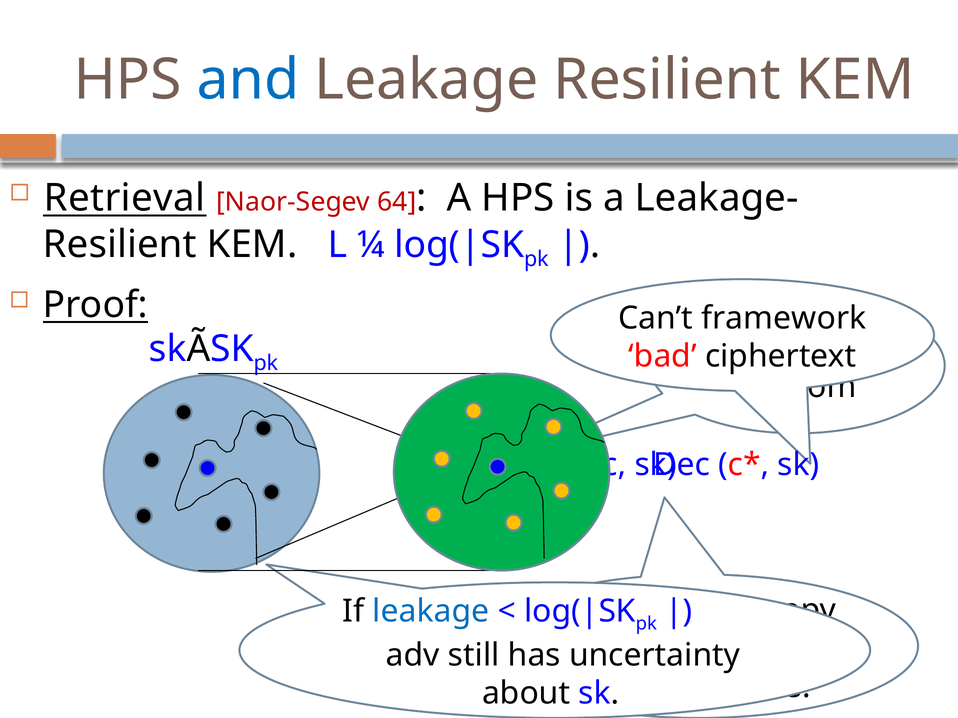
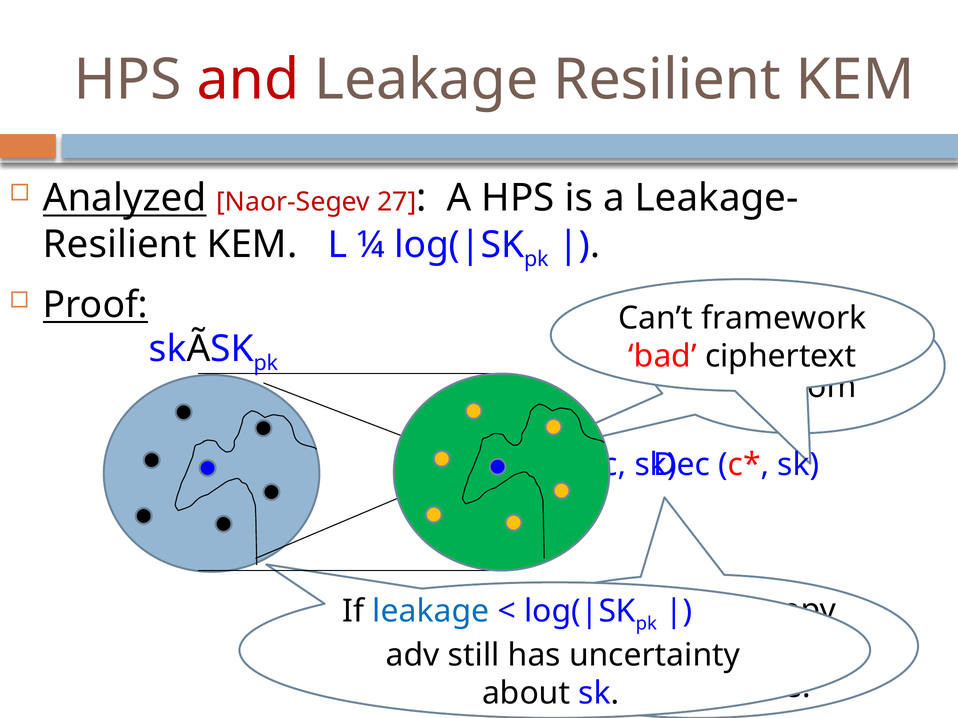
and colour: blue -> red (248, 80)
Retrieval: Retrieval -> Analyzed (125, 198)
64: 64 -> 27 (397, 202)
